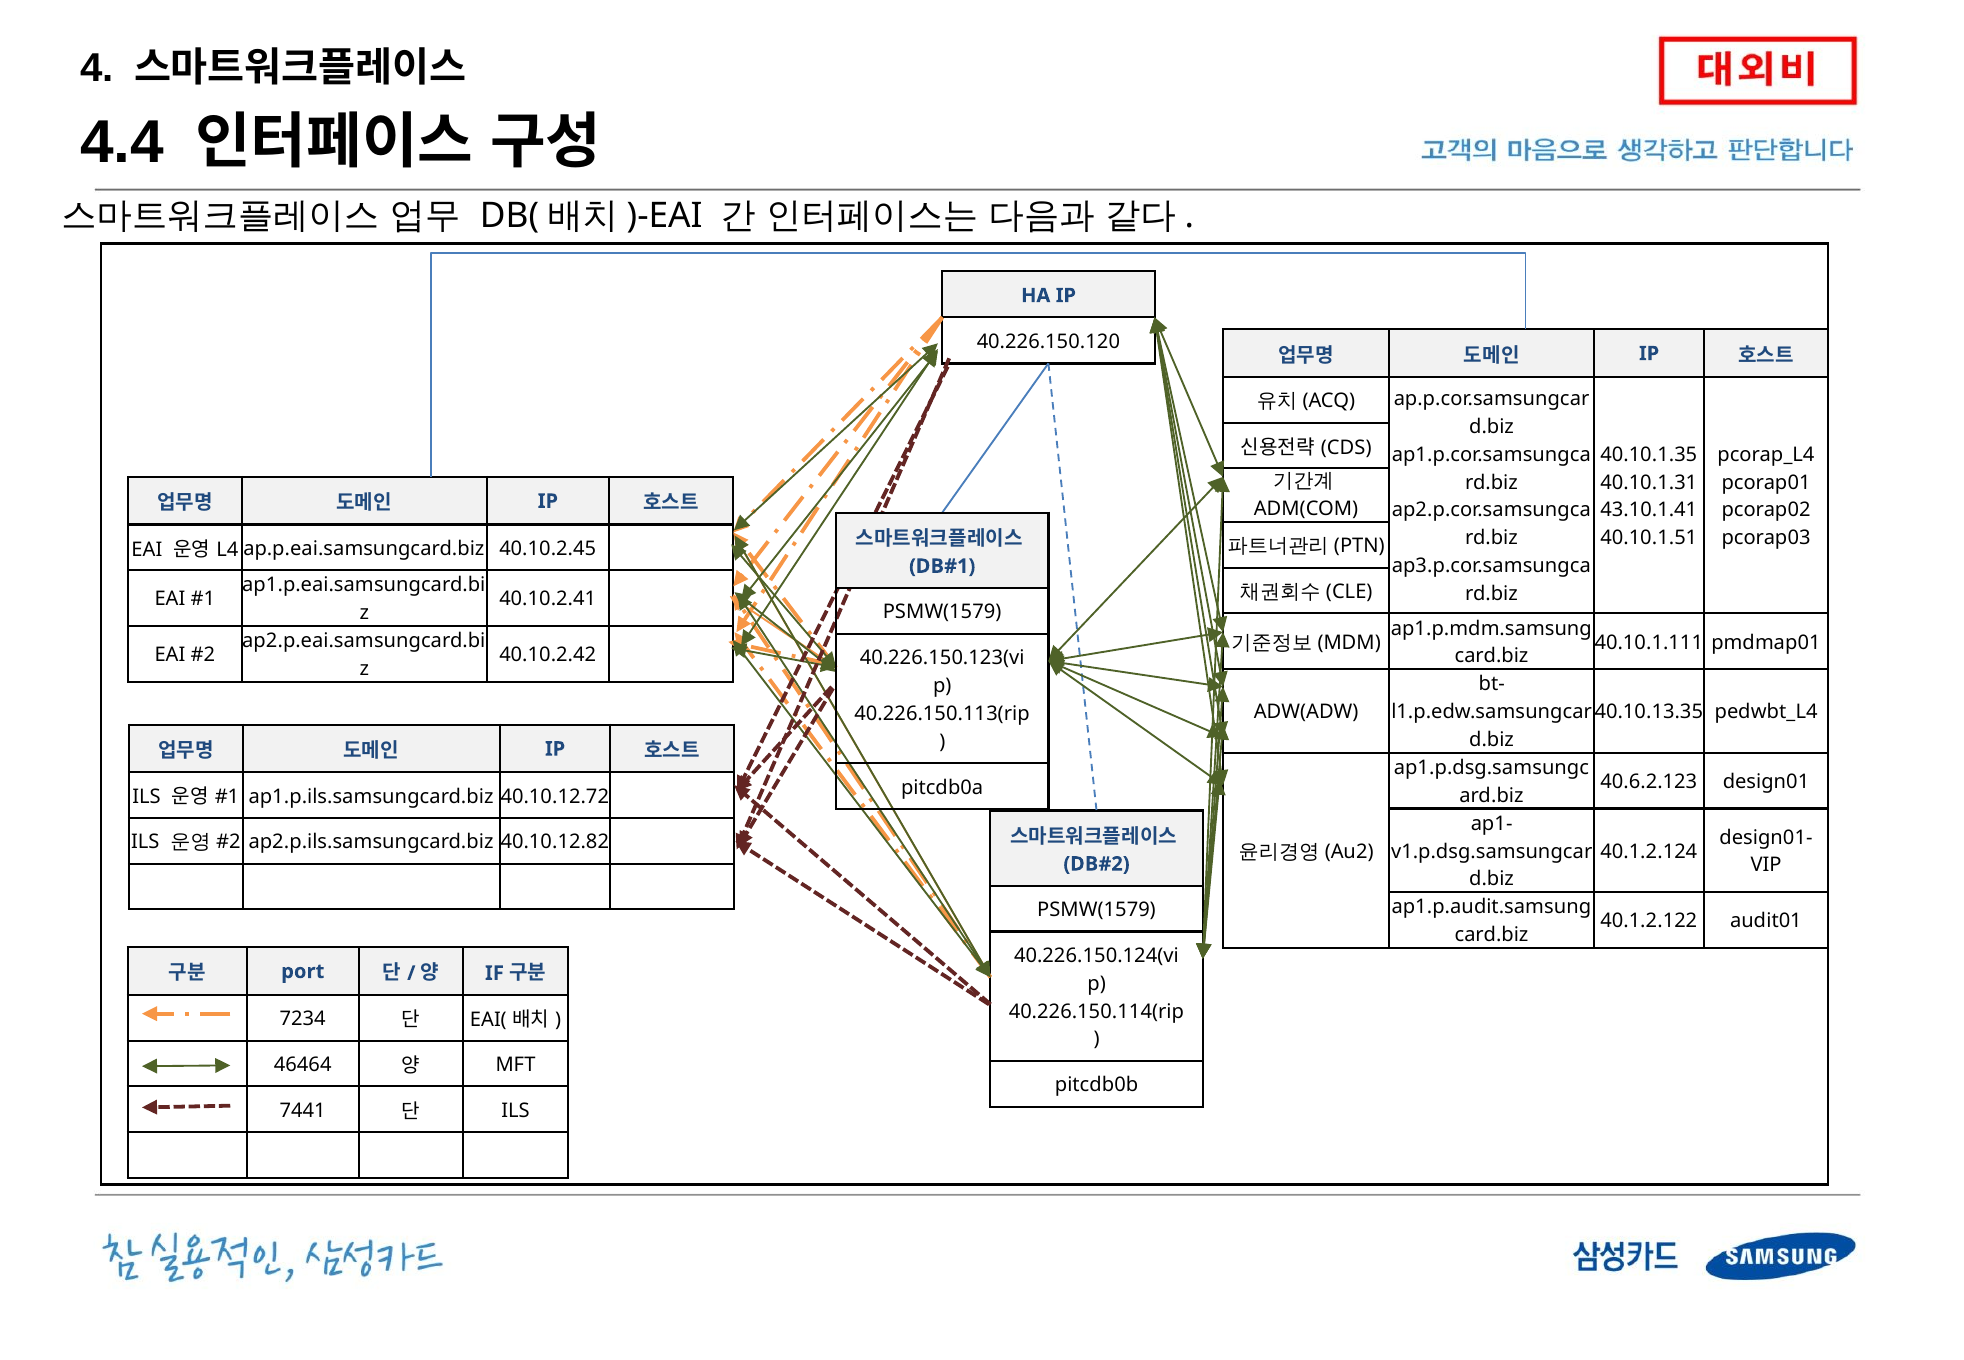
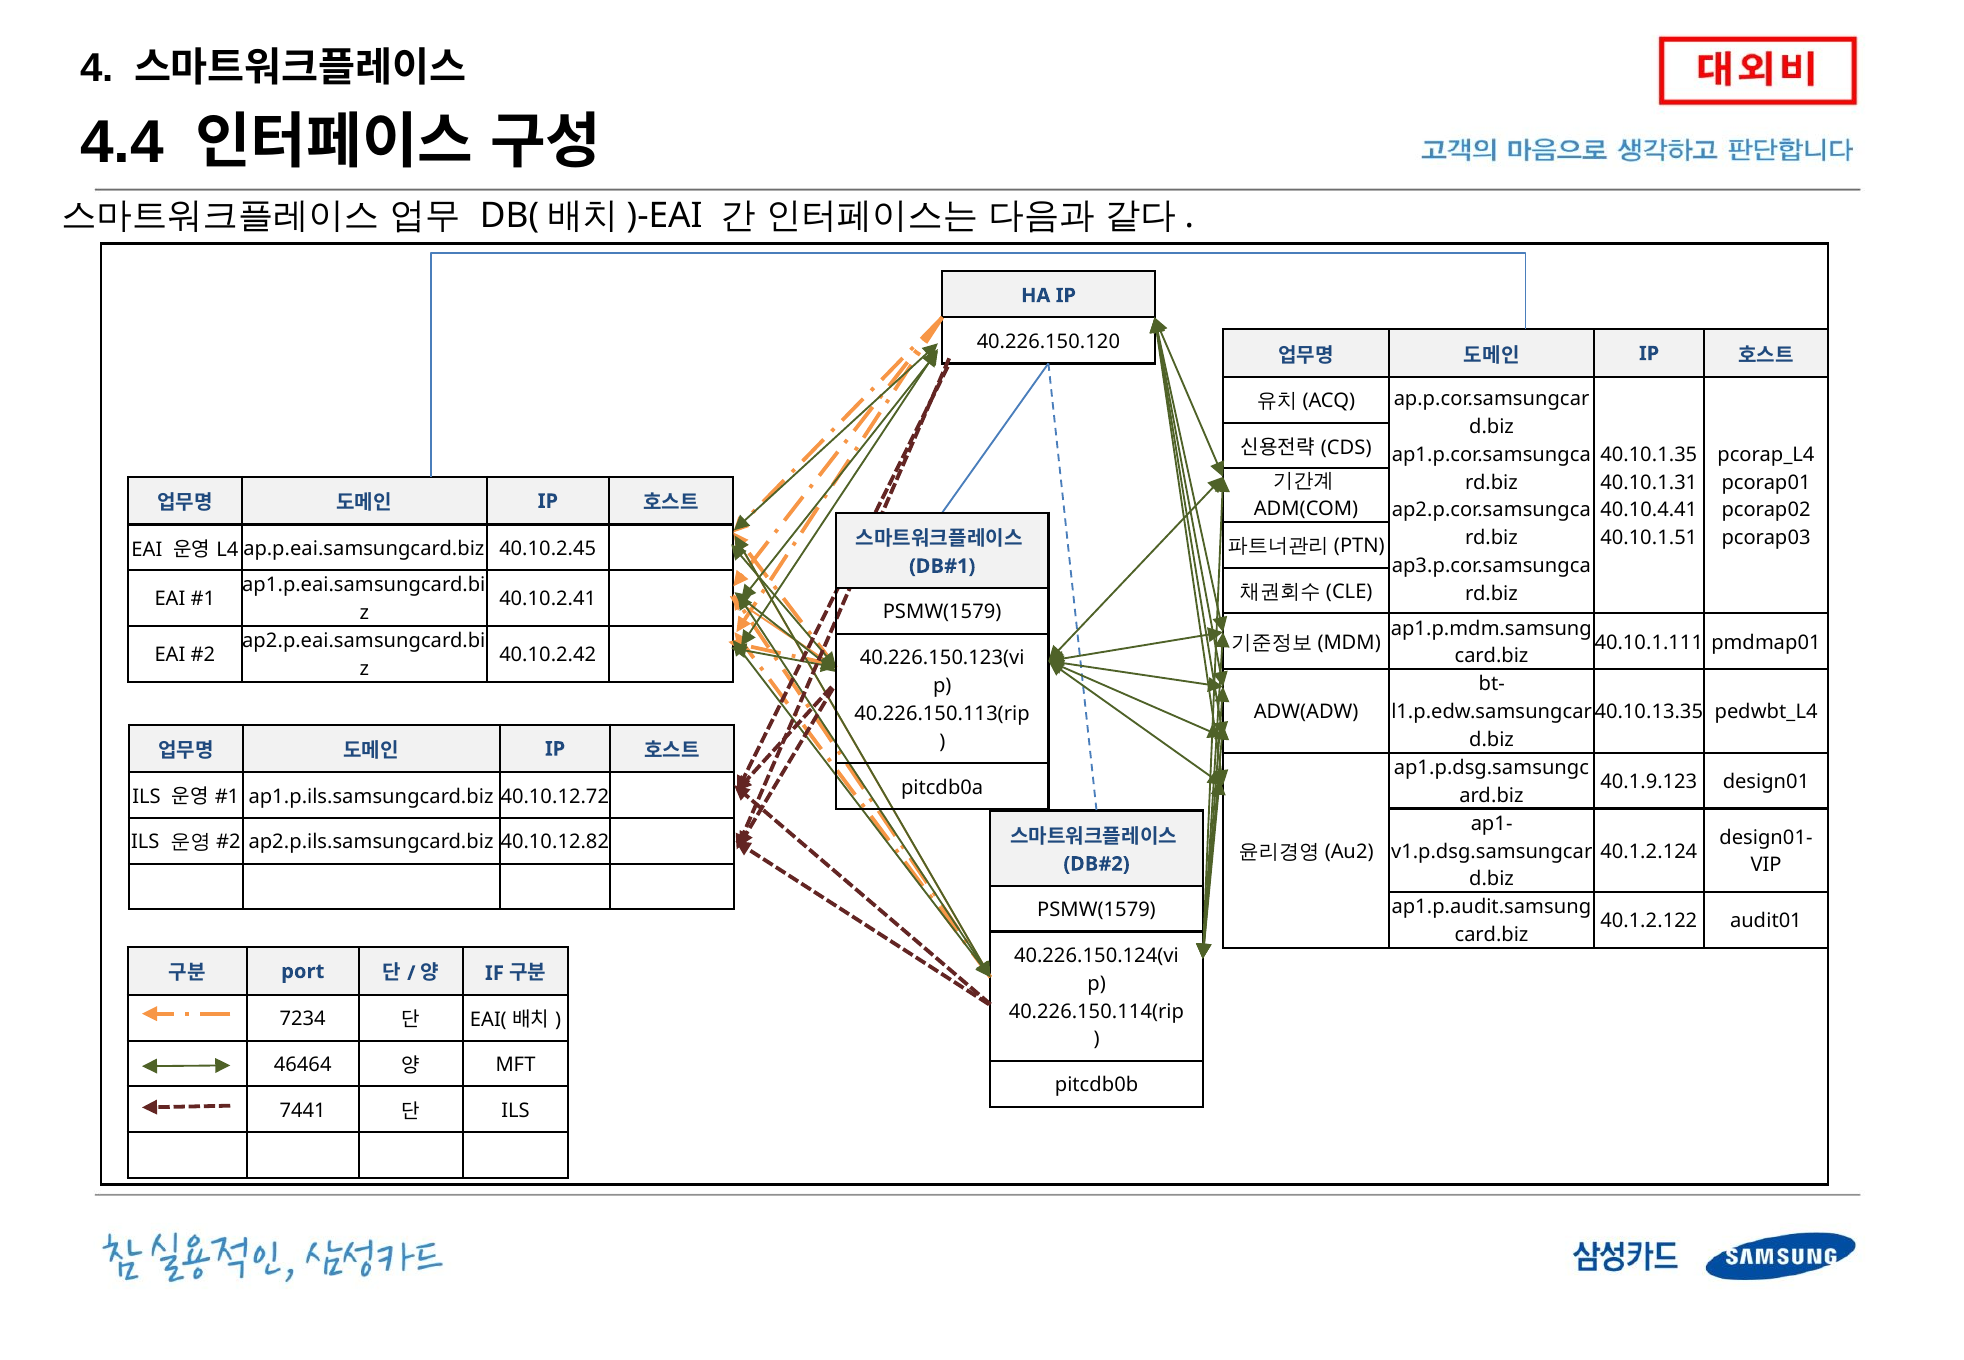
43.10.1.41: 43.10.1.41 -> 40.10.4.41 (1649, 510)
40.6.2.123: 40.6.2.123 -> 40.1.9.123 (1649, 782)
